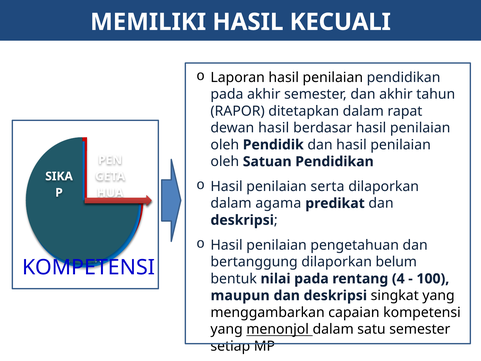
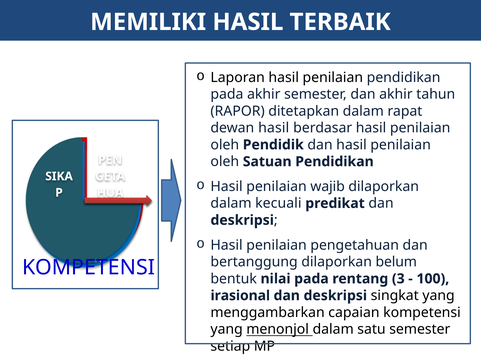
KECUALI: KECUALI -> TERBAIK (340, 22)
serta: serta -> wajib (328, 186)
agama: agama -> kecuali (278, 203)
4: 4 -> 3 (398, 279)
maupun: maupun -> irasional (240, 295)
